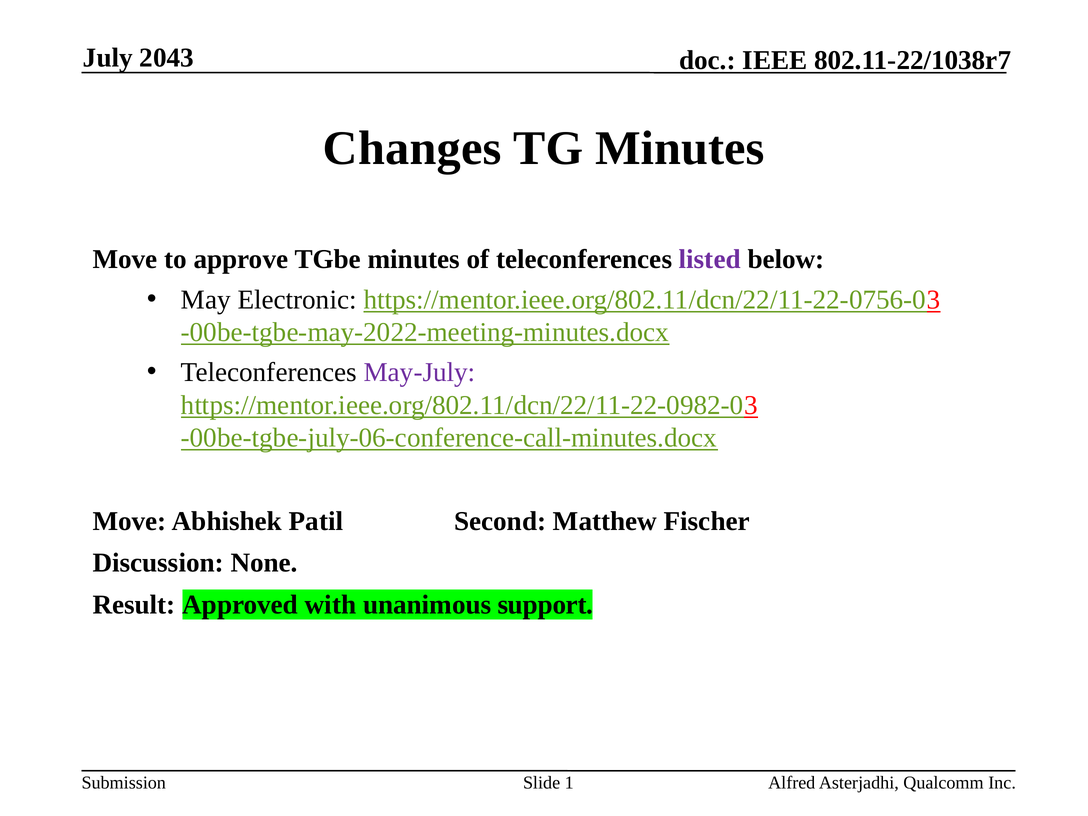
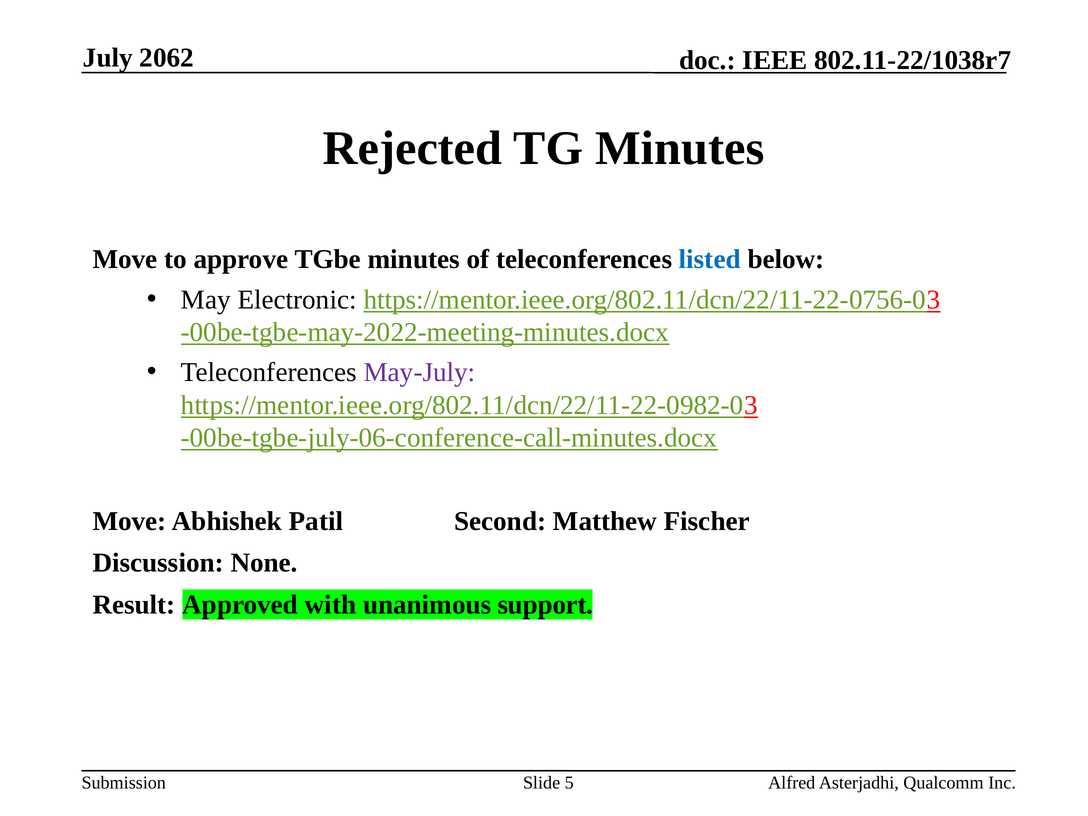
2043: 2043 -> 2062 (167, 58)
Changes: Changes -> Rejected (413, 148)
listed colour: purple -> blue (710, 259)
1: 1 -> 5 (569, 783)
